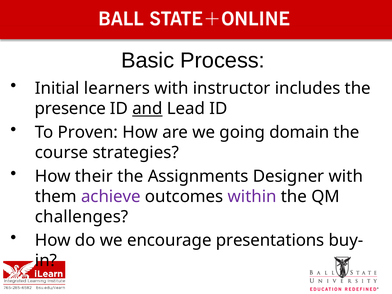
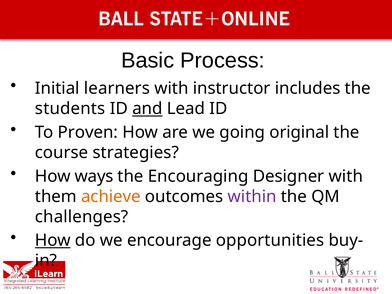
presence: presence -> students (70, 109)
domain: domain -> original (299, 132)
their: their -> ways (94, 176)
Assignments: Assignments -> Encouraging (198, 176)
achieve colour: purple -> orange (111, 196)
How underline: none -> present (53, 240)
presentations: presentations -> opportunities (270, 240)
